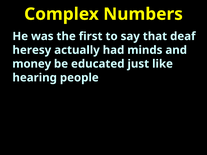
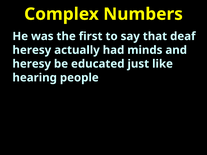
money: money -> heresy (32, 64)
